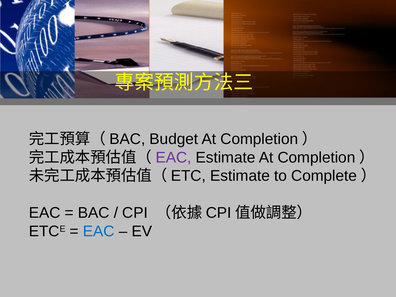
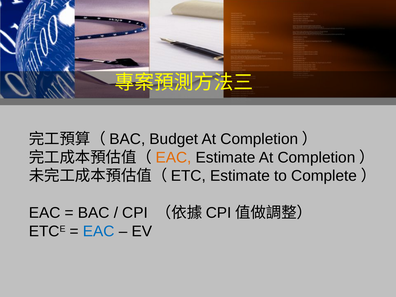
EAC colour: purple -> orange (173, 157)
